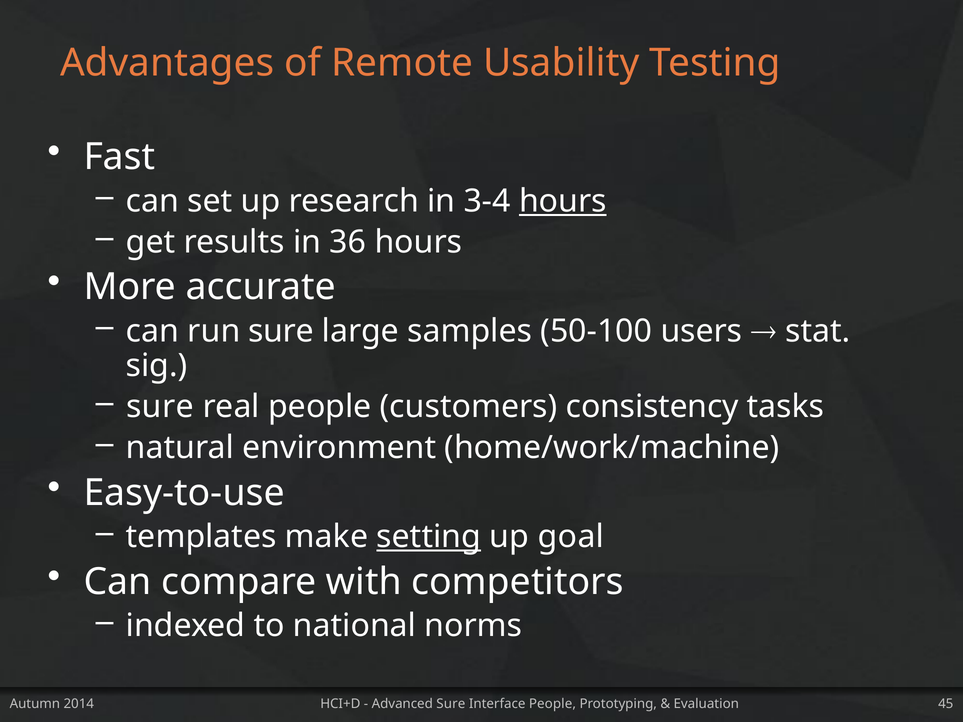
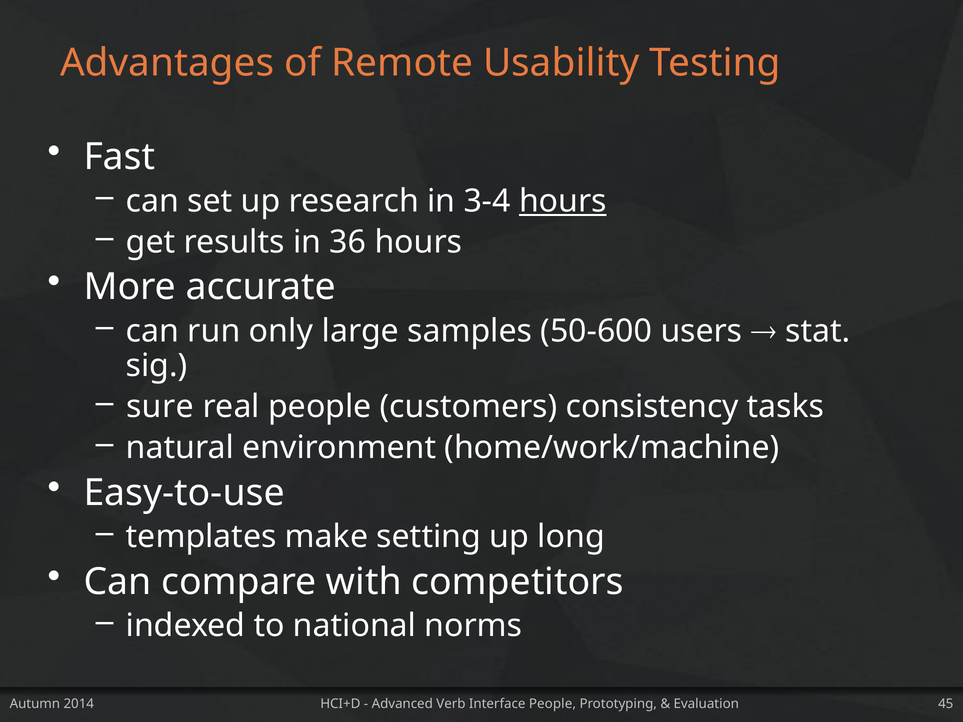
run sure: sure -> only (281, 331)
50-100: 50-100 -> 50-600 (596, 331)
setting underline: present -> none (429, 537)
goal: goal -> long (571, 537)
Advanced Sure: Sure -> Verb (451, 704)
